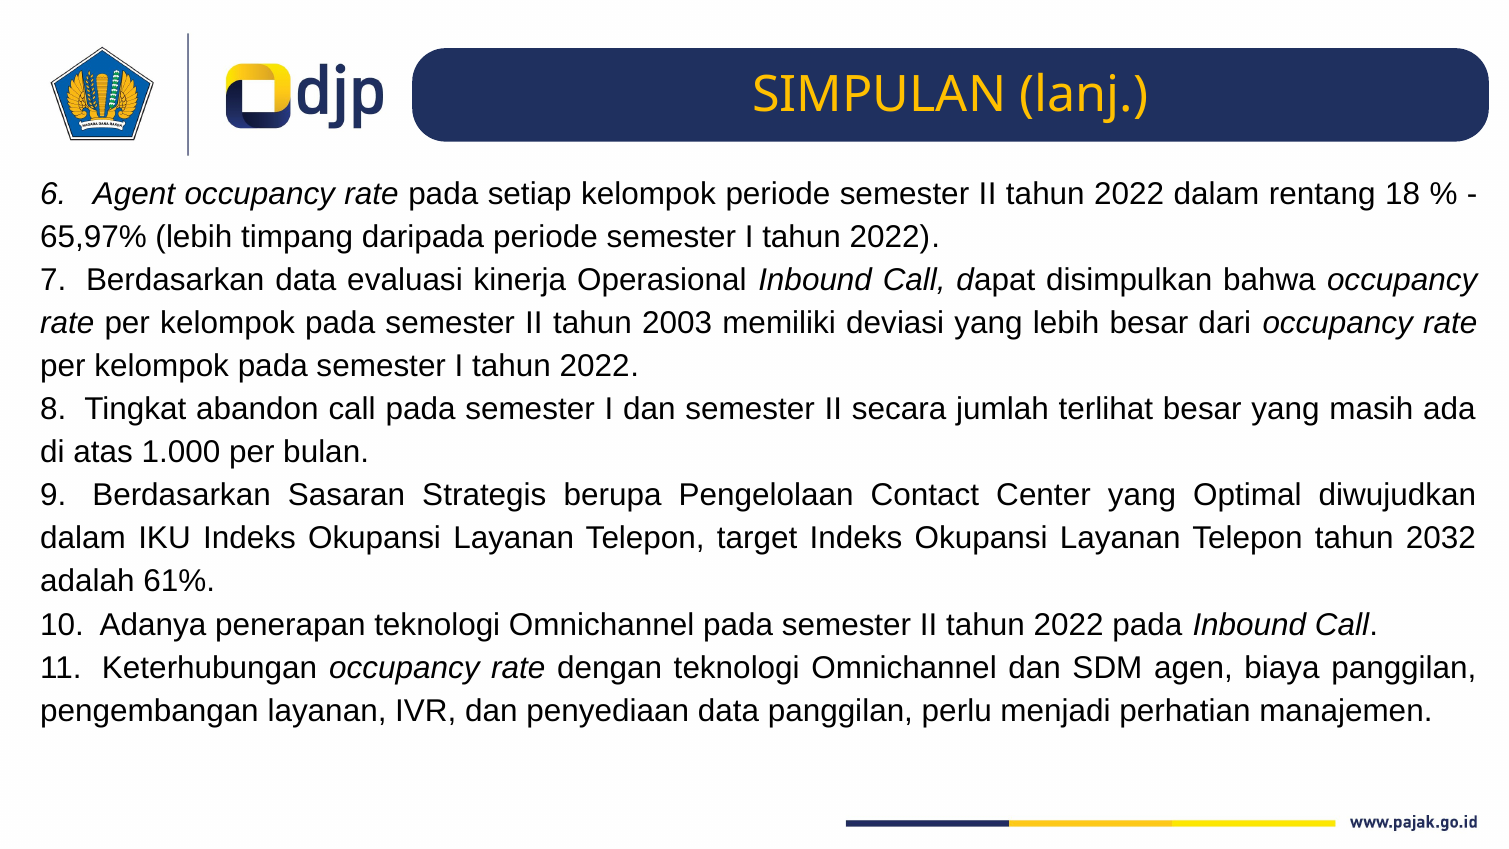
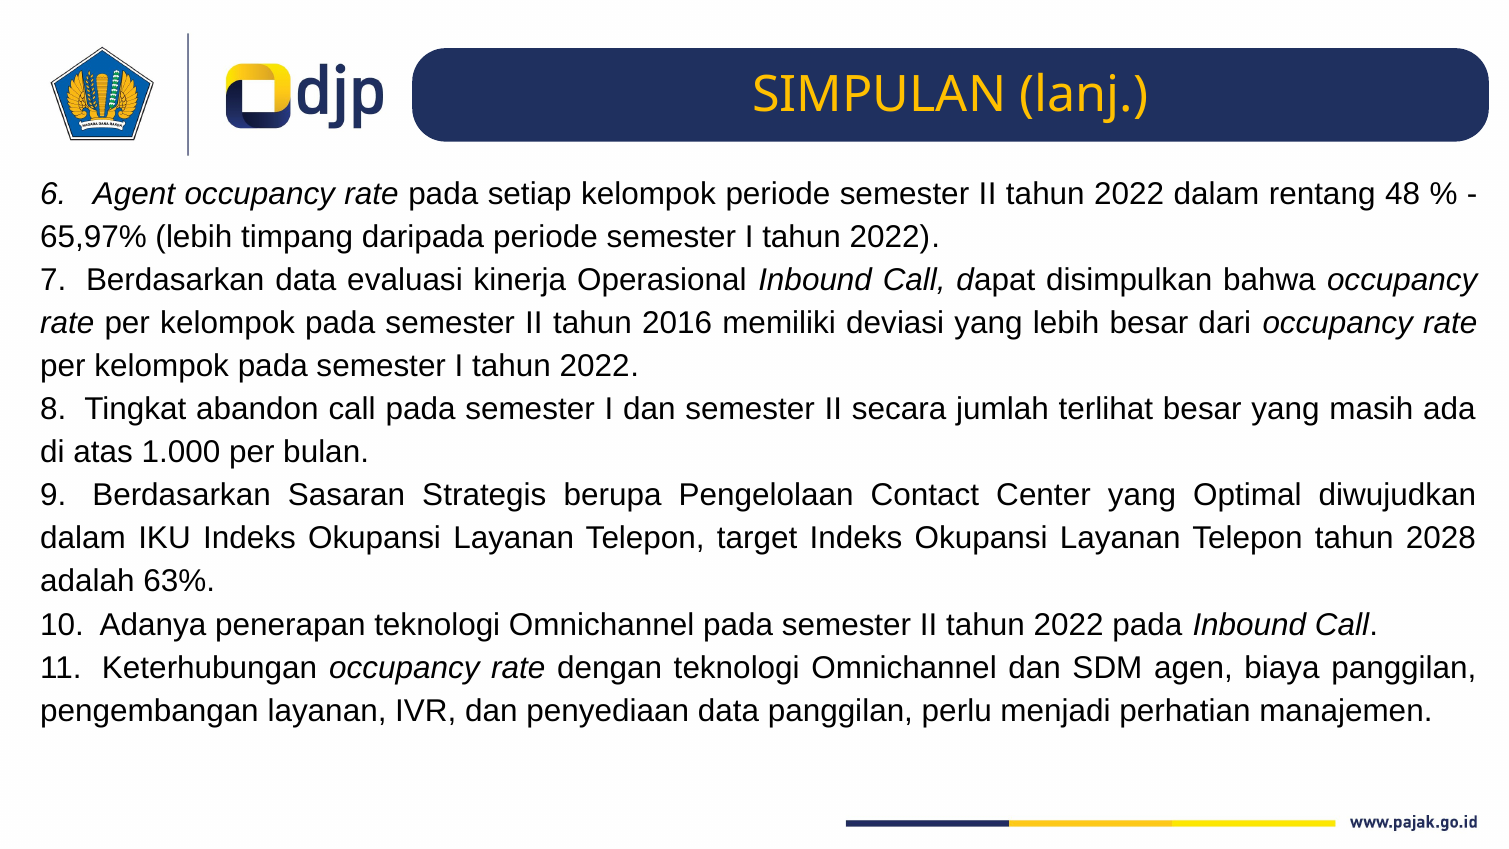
18: 18 -> 48 (1403, 194)
2003: 2003 -> 2016 (677, 323)
2032: 2032 -> 2028 (1441, 538)
61%: 61% -> 63% (179, 581)
